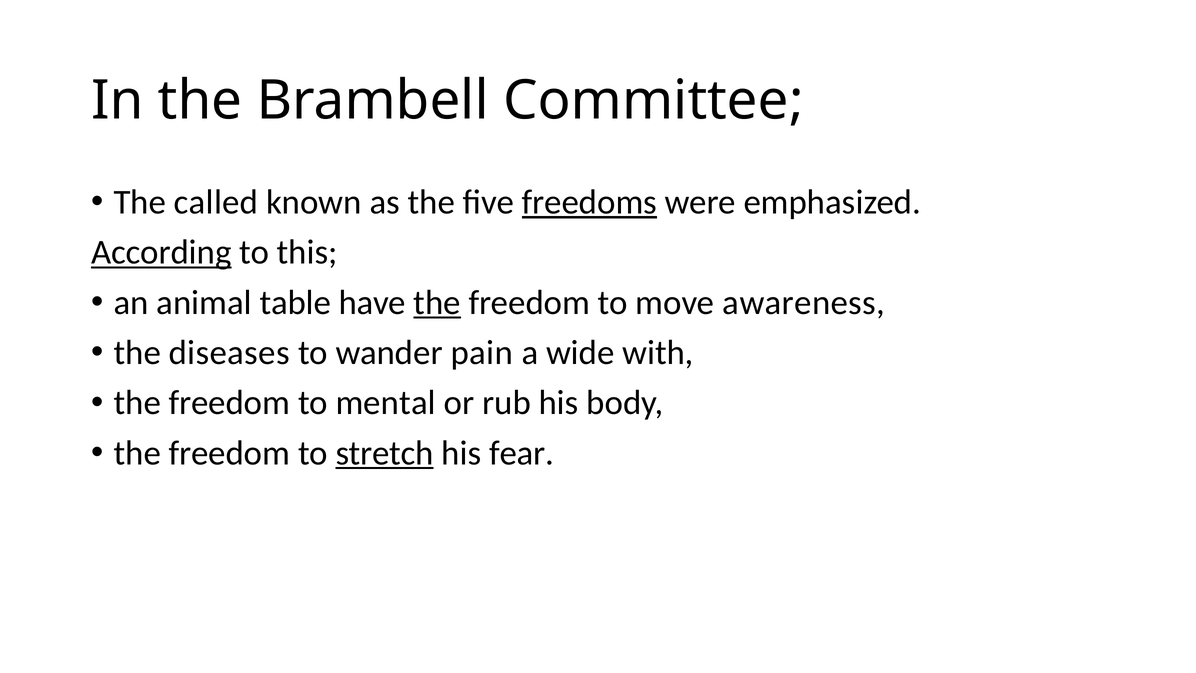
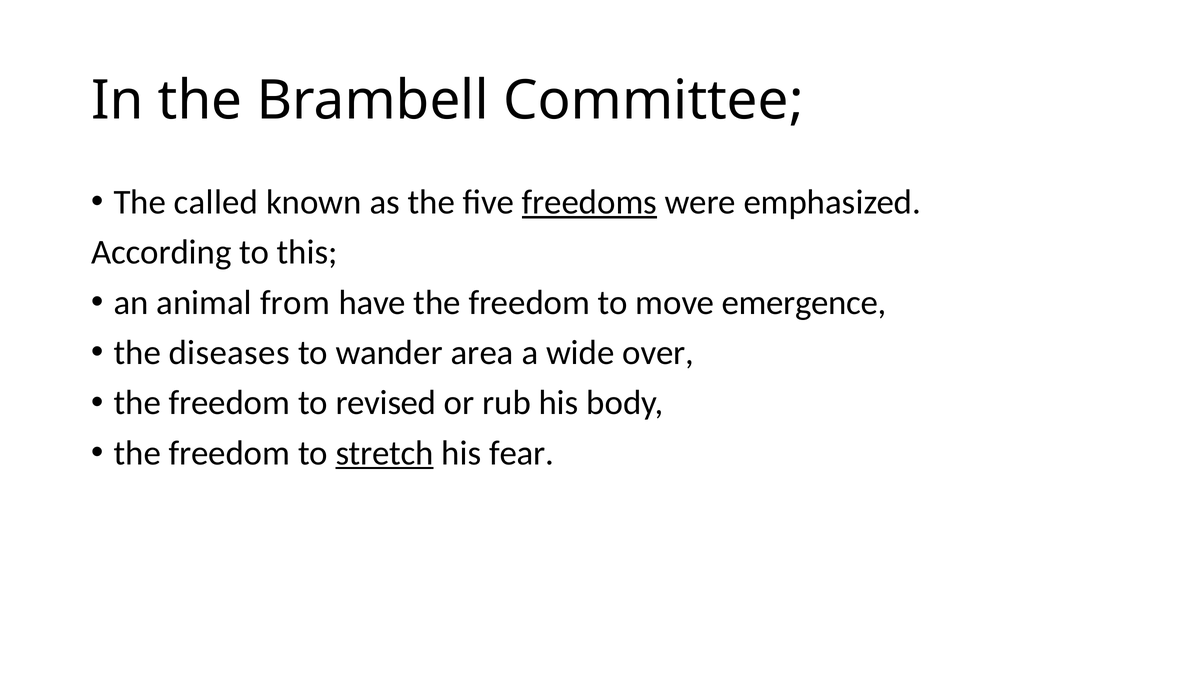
According underline: present -> none (161, 252)
table: table -> from (295, 303)
the underline: present -> none (437, 303)
awareness: awareness -> emergence (804, 303)
pain: pain -> area (482, 353)
with: with -> over (658, 353)
mental: mental -> revised (386, 403)
